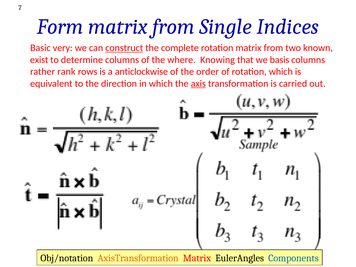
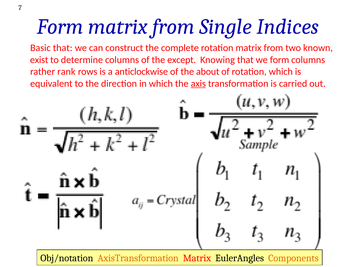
Basic very: very -> that (63, 48)
construct underline: present -> none (124, 48)
where: where -> except (182, 60)
we basis: basis -> form (280, 60)
order: order -> about (208, 72)
Components colour: blue -> orange (293, 258)
